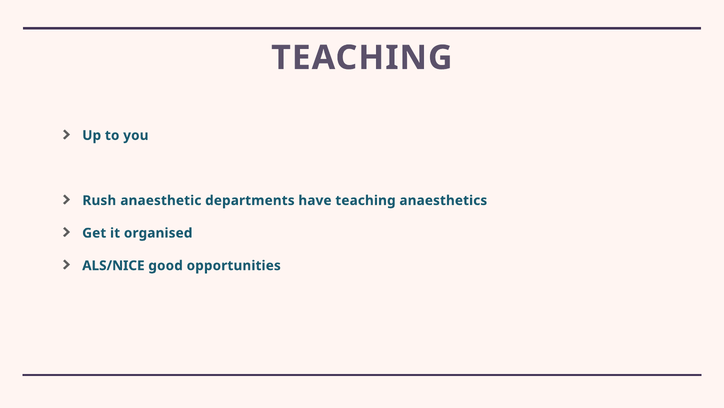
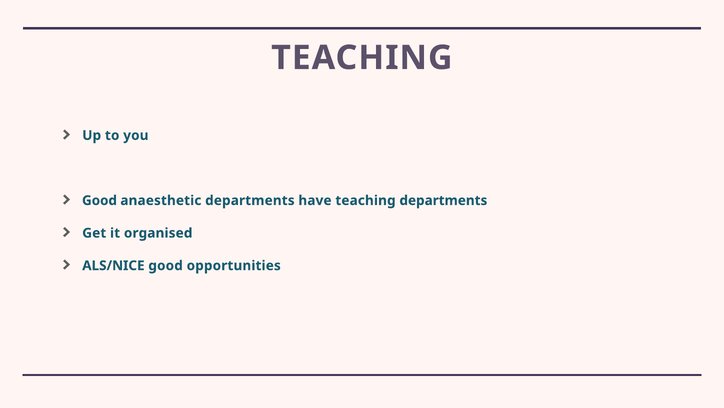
Rush: Rush -> Good (99, 200)
teaching anaesthetics: anaesthetics -> departments (443, 200)
